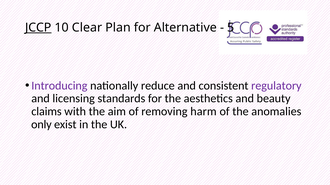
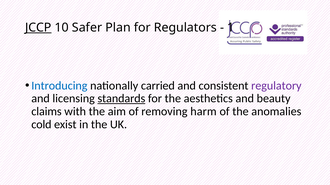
Clear: Clear -> Safer (87, 28)
Alternative: Alternative -> Regulators (185, 28)
5: 5 -> 1 (231, 28)
Introducing colour: purple -> blue (59, 86)
reduce: reduce -> carried (158, 86)
standards underline: none -> present (121, 99)
only: only -> cold (41, 125)
